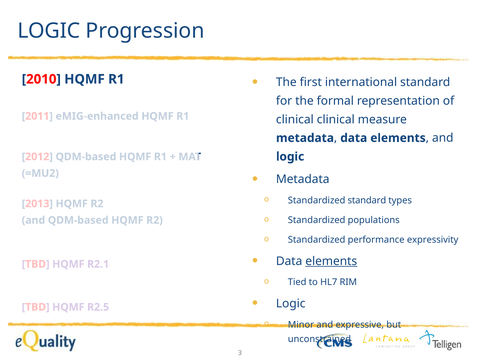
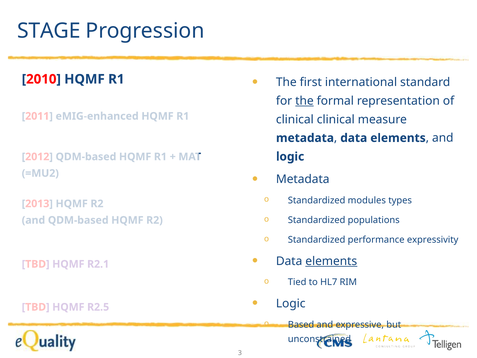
LOGIC: LOGIC -> STAGE (49, 31)
the underline: none -> present (304, 101)
Standardized standard: standard -> modules (367, 200)
Minor: Minor -> Based (301, 324)
